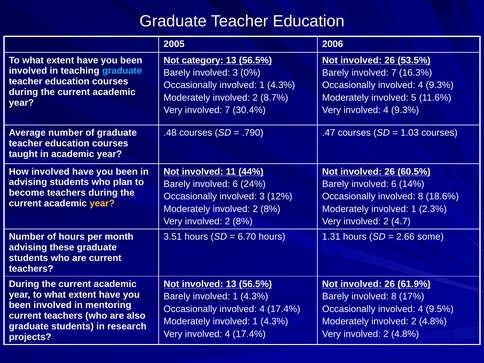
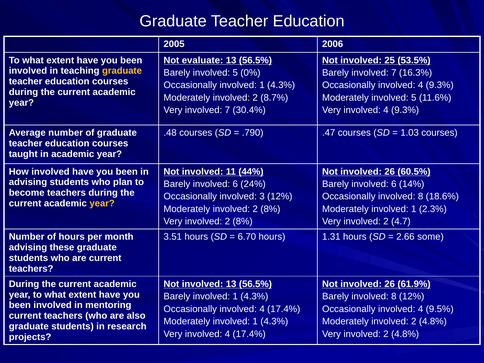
category: category -> evaluate (203, 60)
26: 26 -> 25 (390, 60)
graduate colour: light blue -> yellow (122, 71)
Barely involved 3: 3 -> 5 (235, 73)
8 17%: 17% -> 12% (412, 297)
